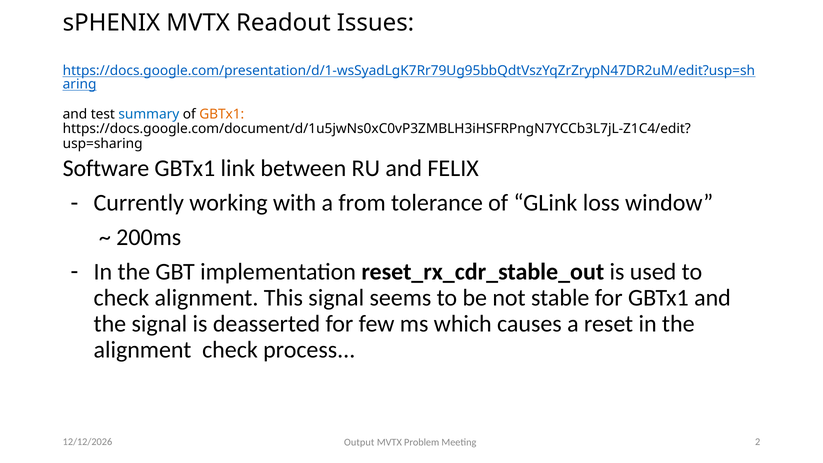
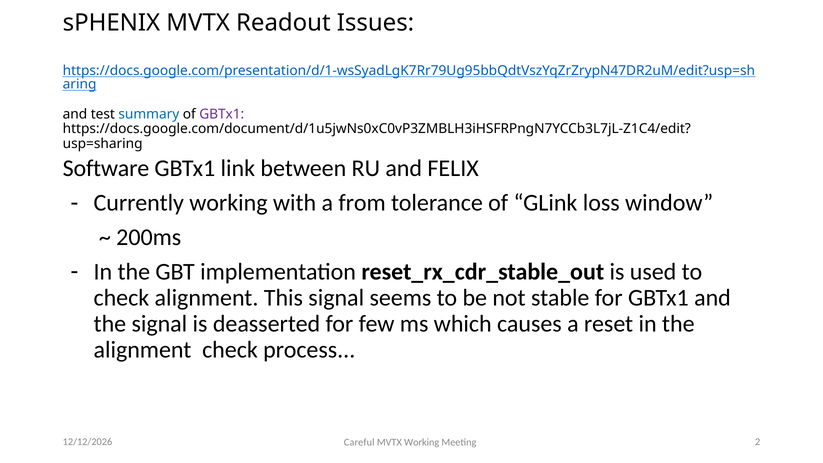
GBTx1 colour: orange -> purple (222, 114)
Output: Output -> Careful (359, 442)
MVTX Problem: Problem -> Working (422, 442)
